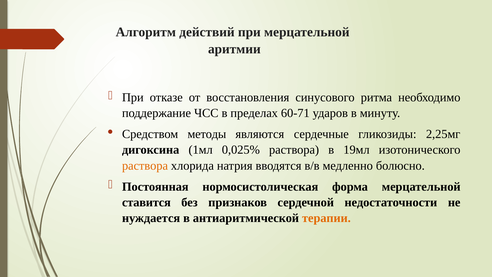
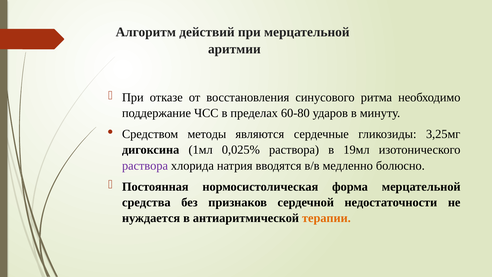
60-71: 60-71 -> 60-80 (295, 113)
2,25мг: 2,25мг -> 3,25мг (443, 134)
раствора colour: orange -> purple (145, 166)
ставится: ставится -> средства (146, 202)
